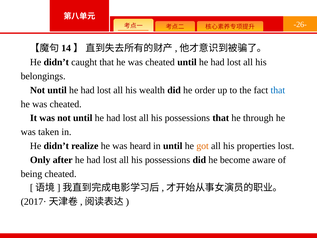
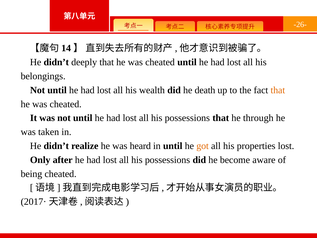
caught: caught -> deeply (84, 62)
order: order -> death (205, 90)
that colour: blue -> orange (278, 90)
